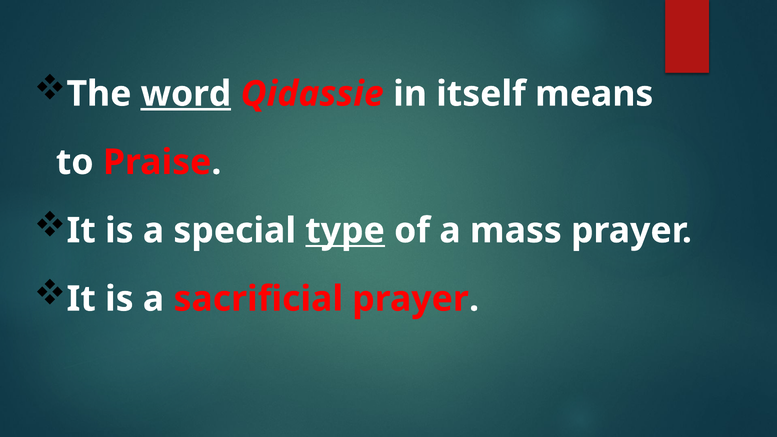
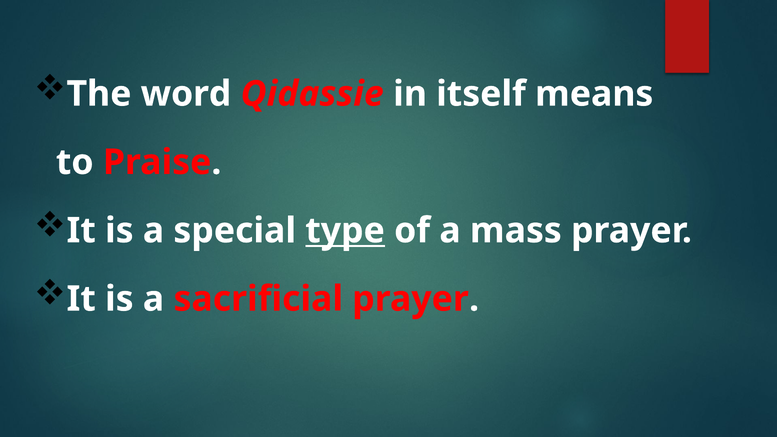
word underline: present -> none (186, 94)
